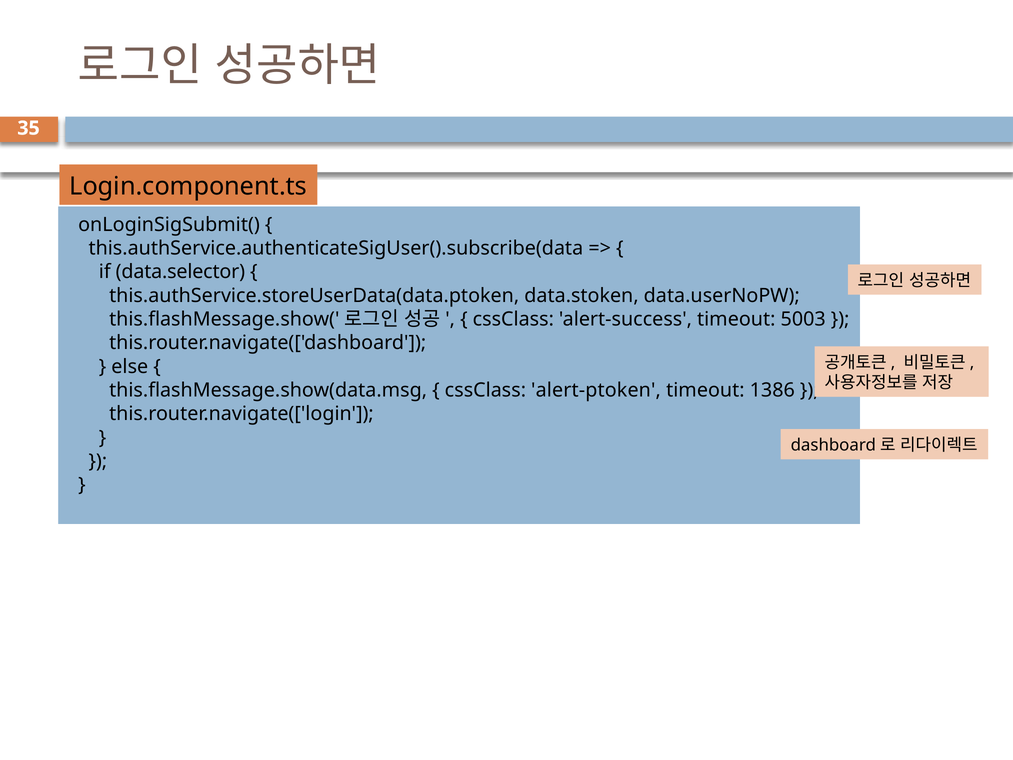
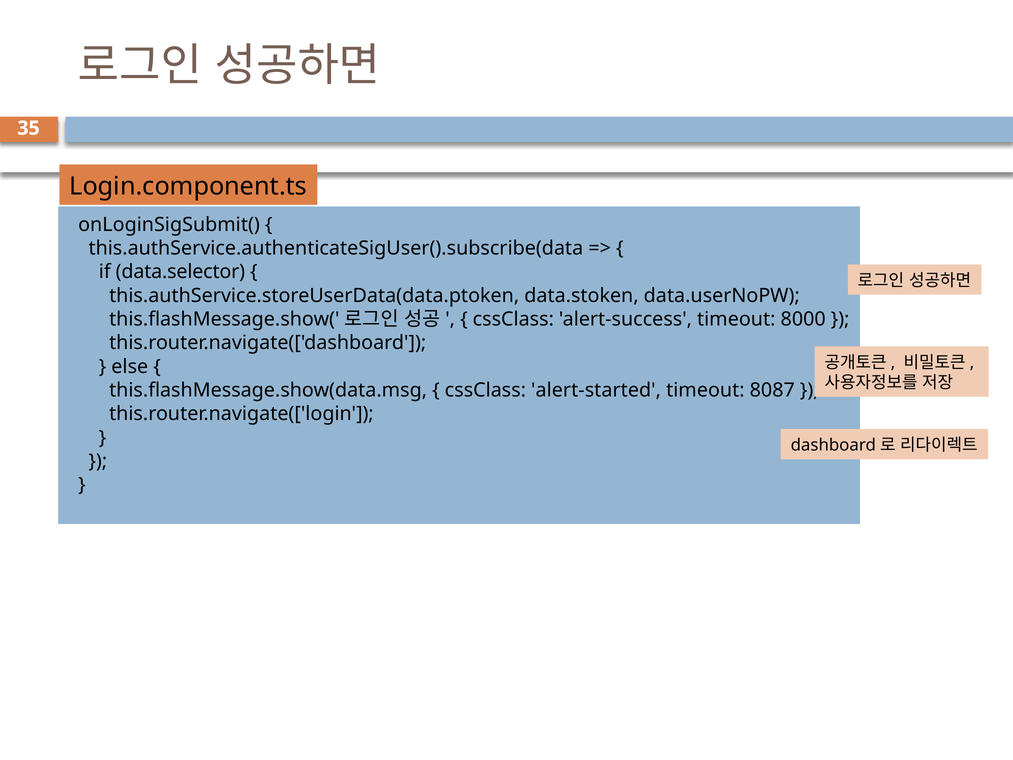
5003: 5003 -> 8000 (803, 319)
alert-ptoken: alert-ptoken -> alert-started (596, 390)
1386: 1386 -> 8087 (772, 390)
